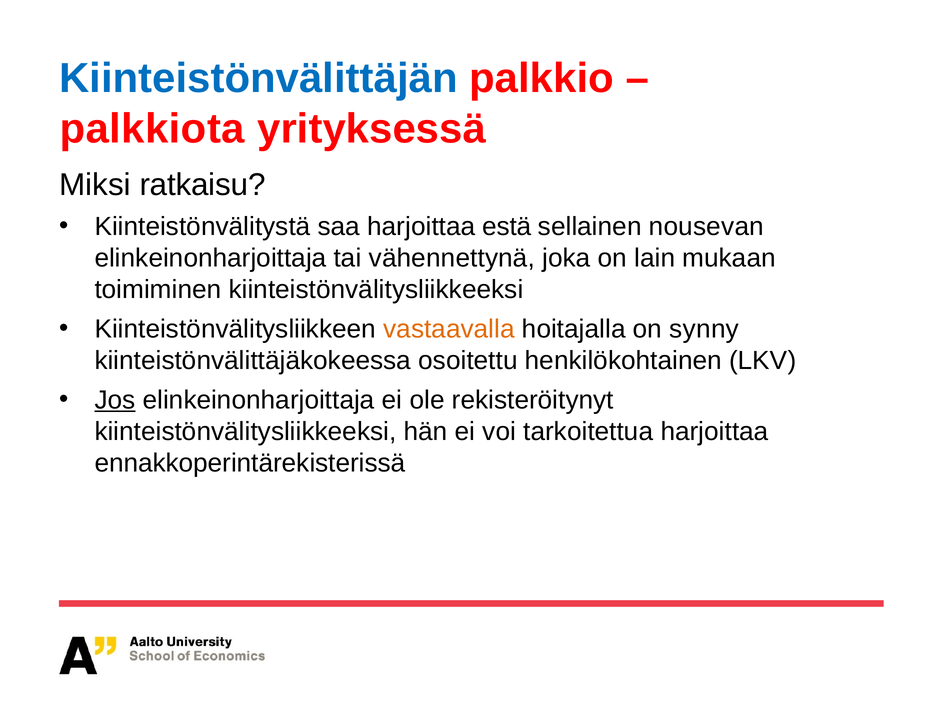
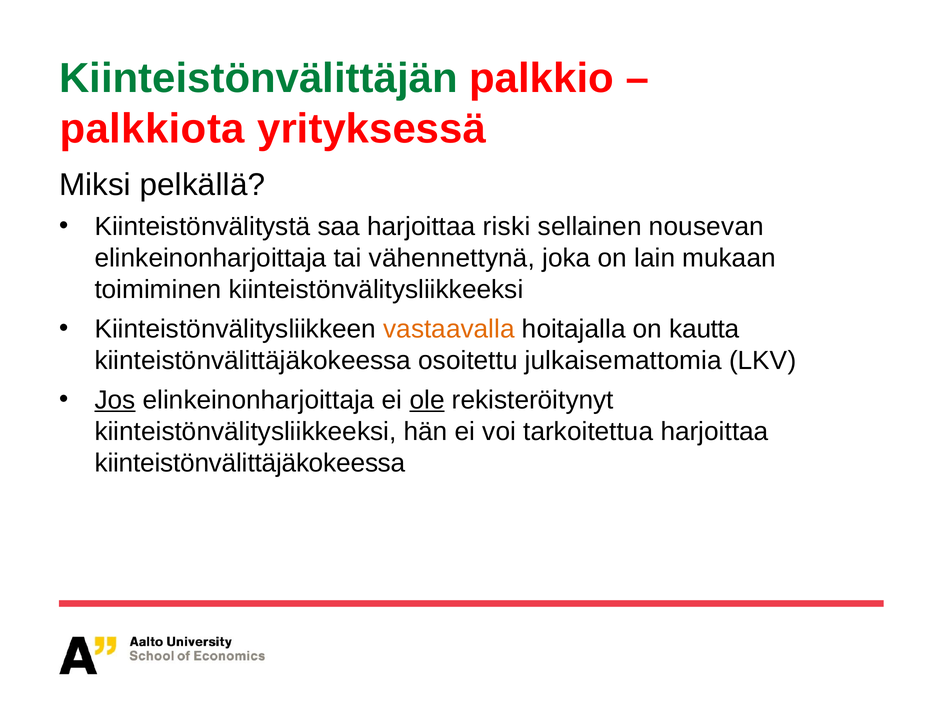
Kiinteistönvälittäjän colour: blue -> green (258, 79)
ratkaisu: ratkaisu -> pelkällä (202, 185)
estä: estä -> riski (506, 227)
synny: synny -> kautta (704, 329)
henkilökohtainen: henkilökohtainen -> julkaisemattomia (623, 361)
ole underline: none -> present (427, 400)
ennakkoperintärekisterissä: ennakkoperintärekisterissä -> kiinteistönvälittäjäkokeessa (250, 463)
